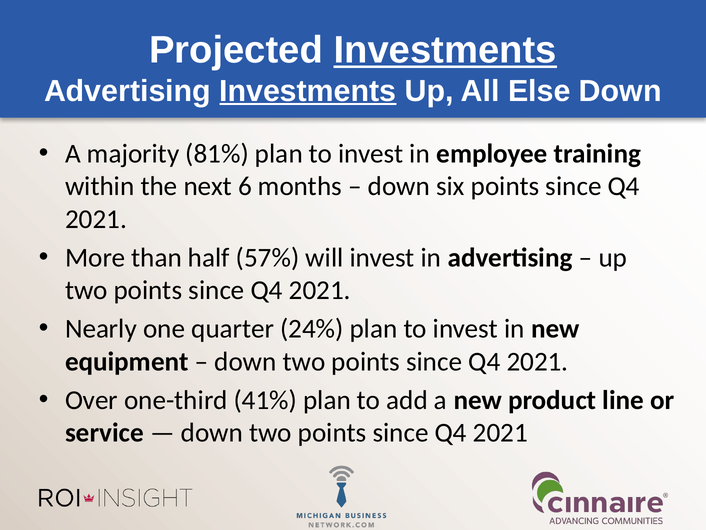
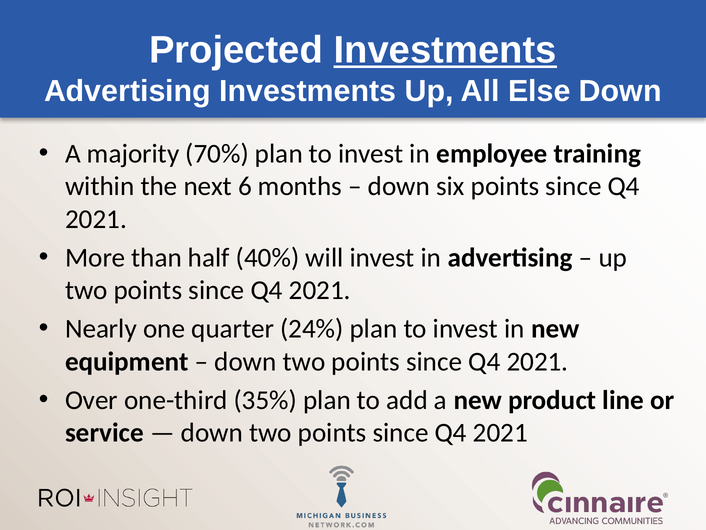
Investments underline: present -> none (308, 91)
81%: 81% -> 70% (217, 154)
57%: 57% -> 40% (268, 257)
41%: 41% -> 35% (265, 400)
